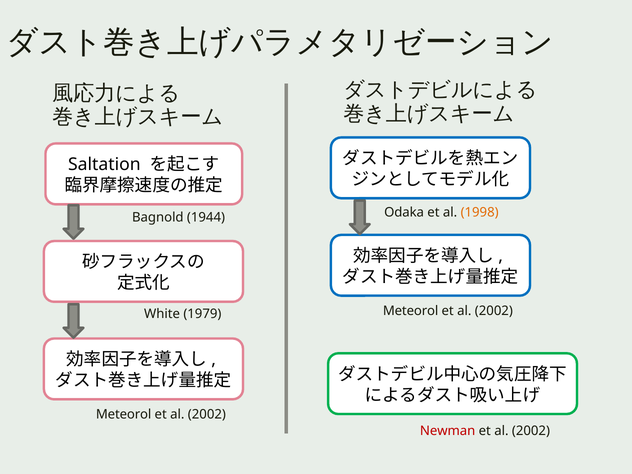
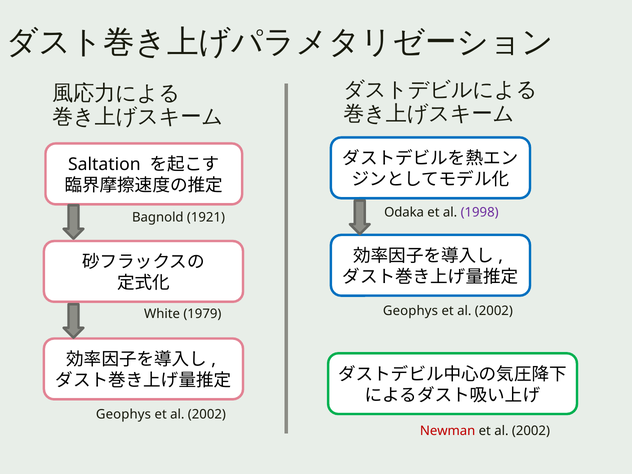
1998 colour: orange -> purple (480, 212)
1944: 1944 -> 1921 (206, 217)
Meteorol: Meteorol -> Geophys (410, 311)
Meteorol: Meteorol -> Geophys (123, 414)
